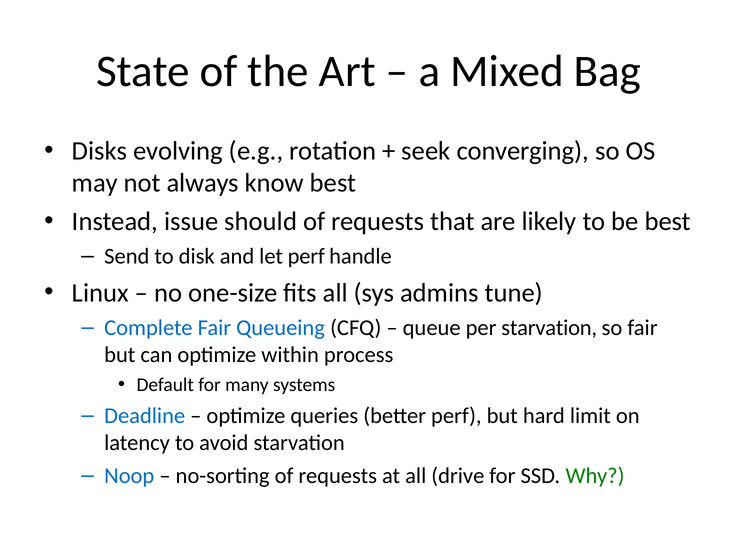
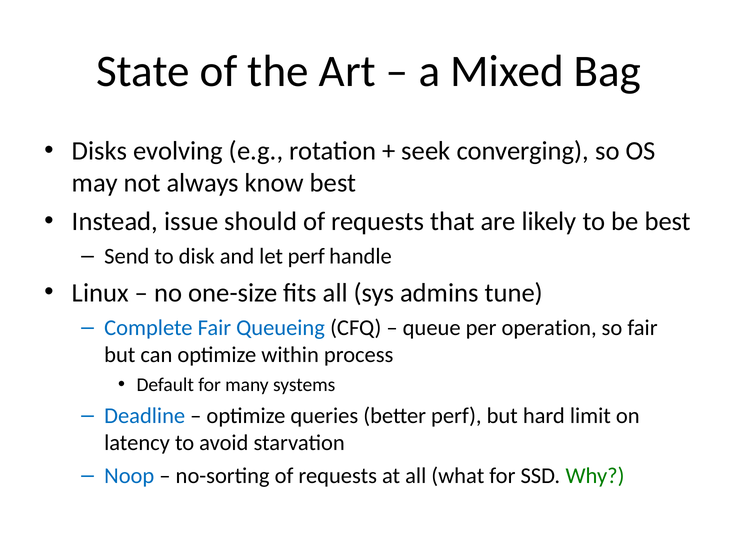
per starvation: starvation -> operation (549, 327)
drive: drive -> what (458, 475)
